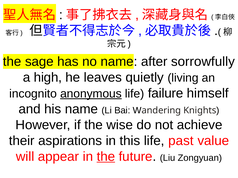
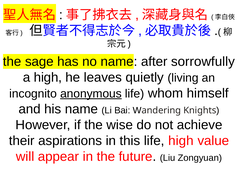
failure: failure -> whom (166, 93)
life past: past -> high (181, 141)
the underline: present -> none (106, 157)
